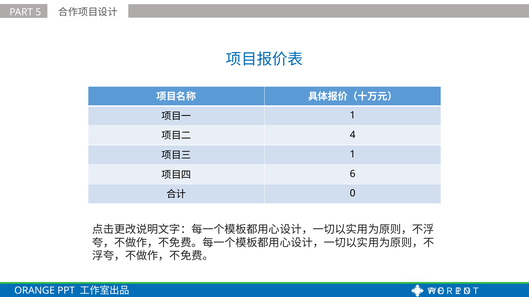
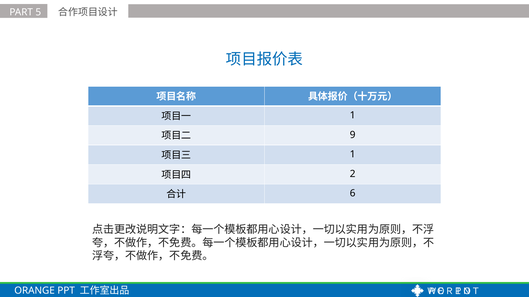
4: 4 -> 9 (353, 135)
6: 6 -> 2 (353, 174)
0: 0 -> 6 (353, 194)
